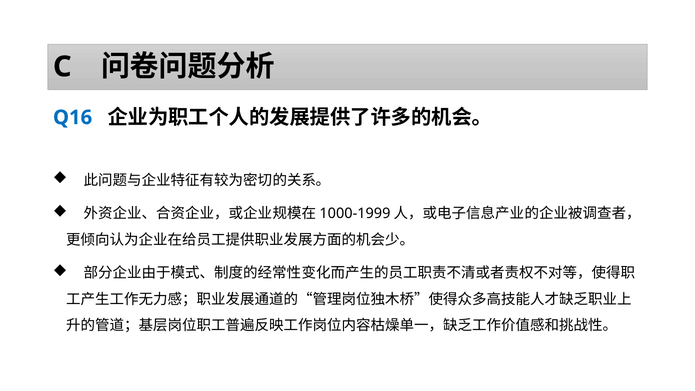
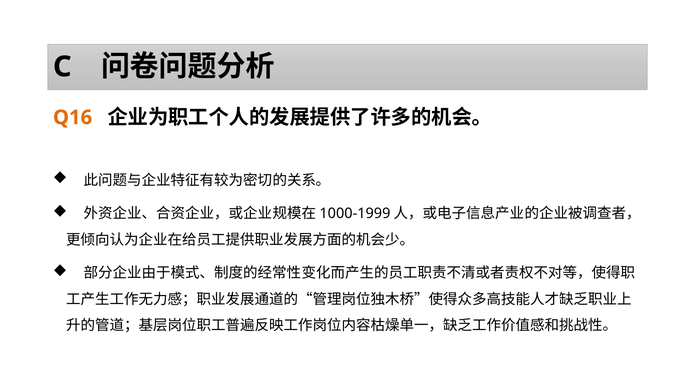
Q16 colour: blue -> orange (73, 117)
